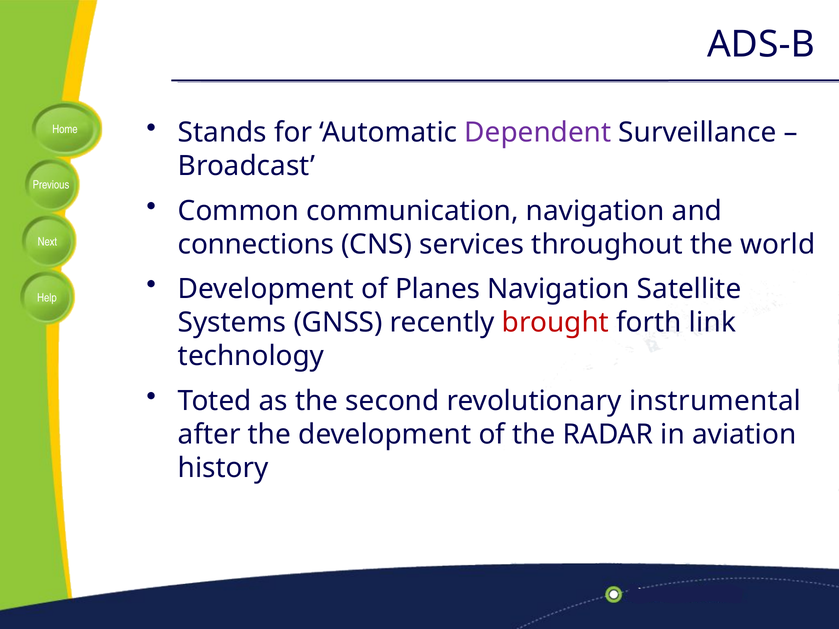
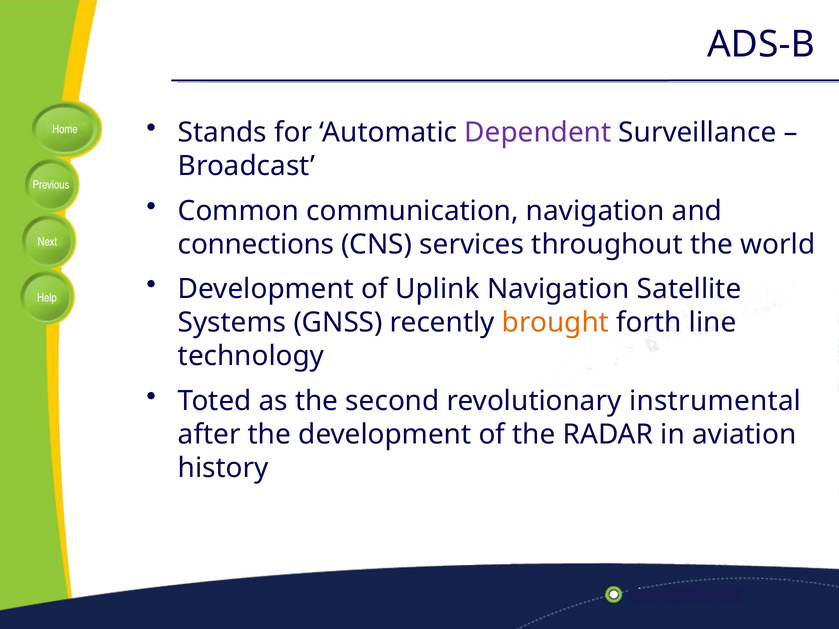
Planes: Planes -> Uplink (437, 289)
brought colour: red -> orange (555, 323)
link: link -> line (713, 323)
